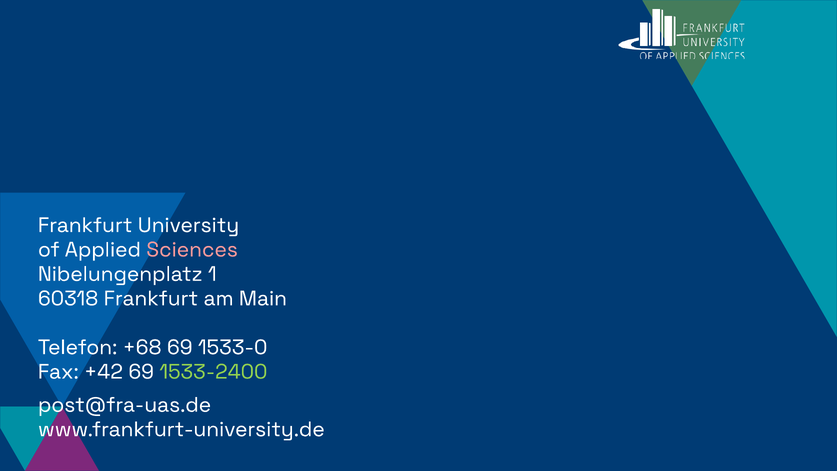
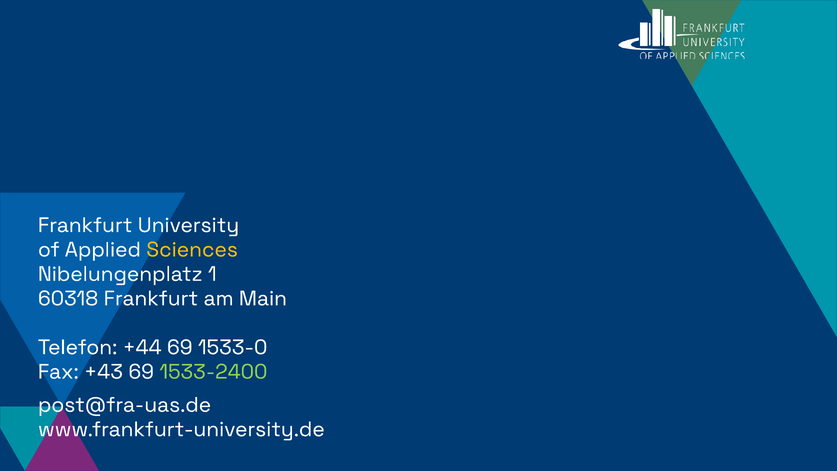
Sciences colour: pink -> yellow (192, 249)
+68: +68 -> +44 (142, 347)
+42: +42 -> +43 (104, 372)
